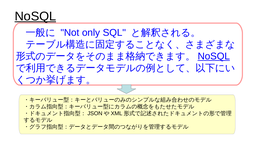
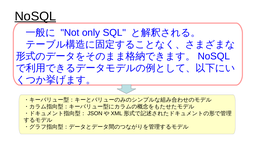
NoSQL underline: present -> none (214, 56)
